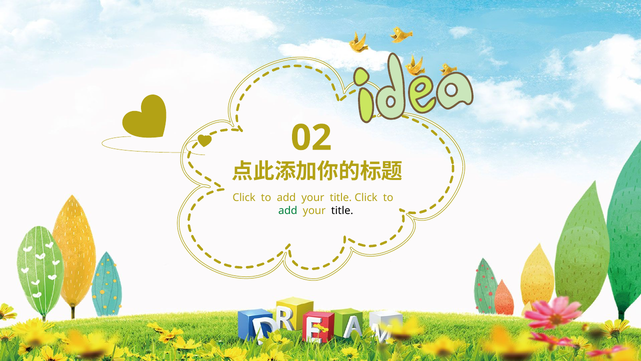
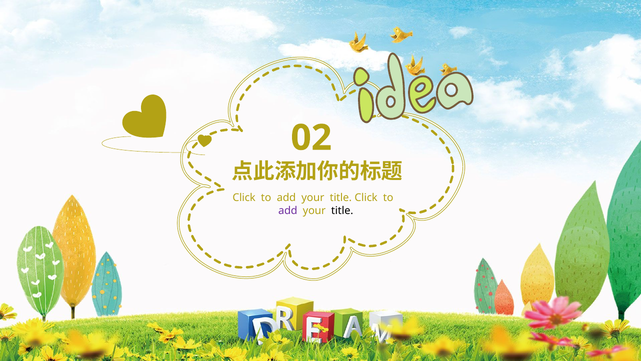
add colour: green -> purple (288, 211)
